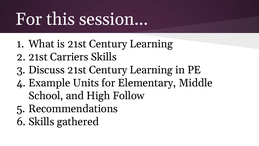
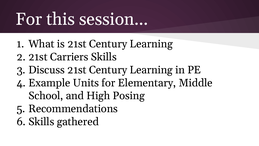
Follow: Follow -> Posing (129, 96)
